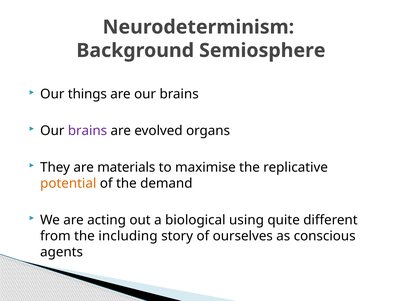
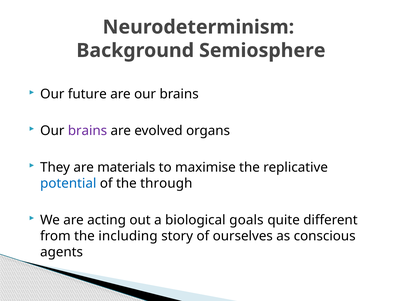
things: things -> future (87, 94)
potential colour: orange -> blue (68, 184)
demand: demand -> through (166, 184)
using: using -> goals (246, 220)
